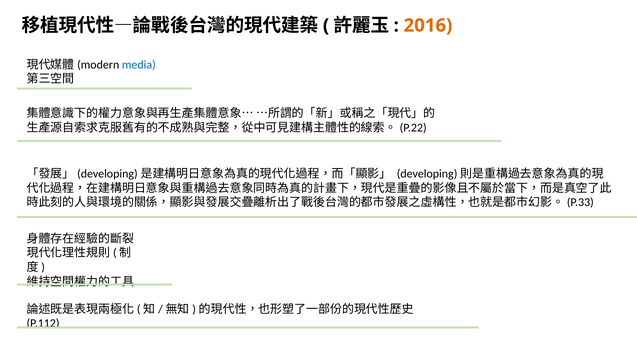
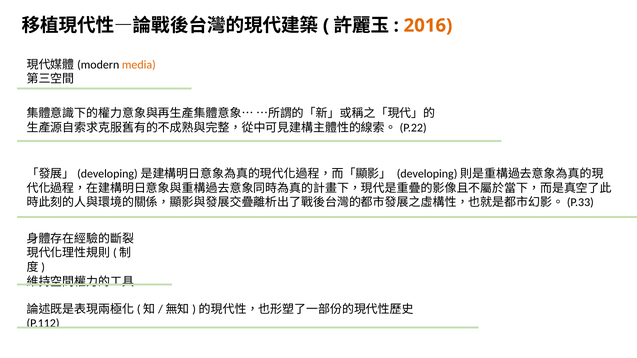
media colour: blue -> orange (139, 65)
